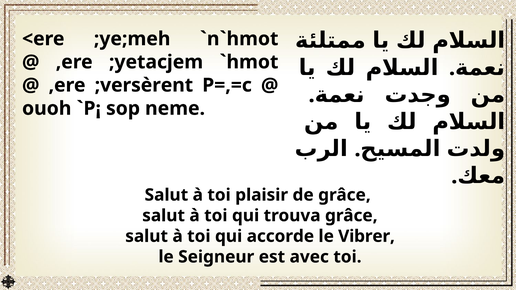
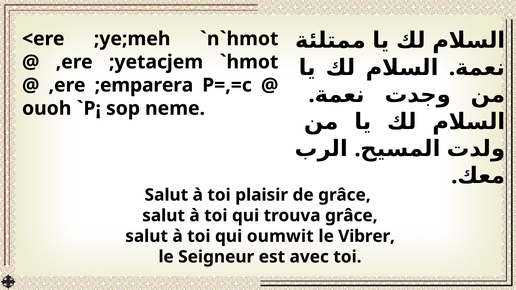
;versèrent: ;versèrent -> ;emparera (144, 85)
accorde: accorde -> oumwit (280, 236)
